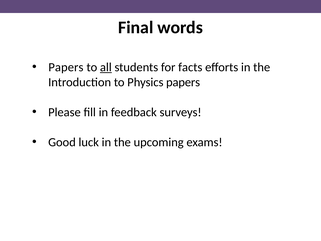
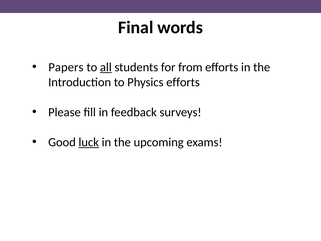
facts: facts -> from (190, 67)
Physics papers: papers -> efforts (183, 82)
luck underline: none -> present (89, 142)
